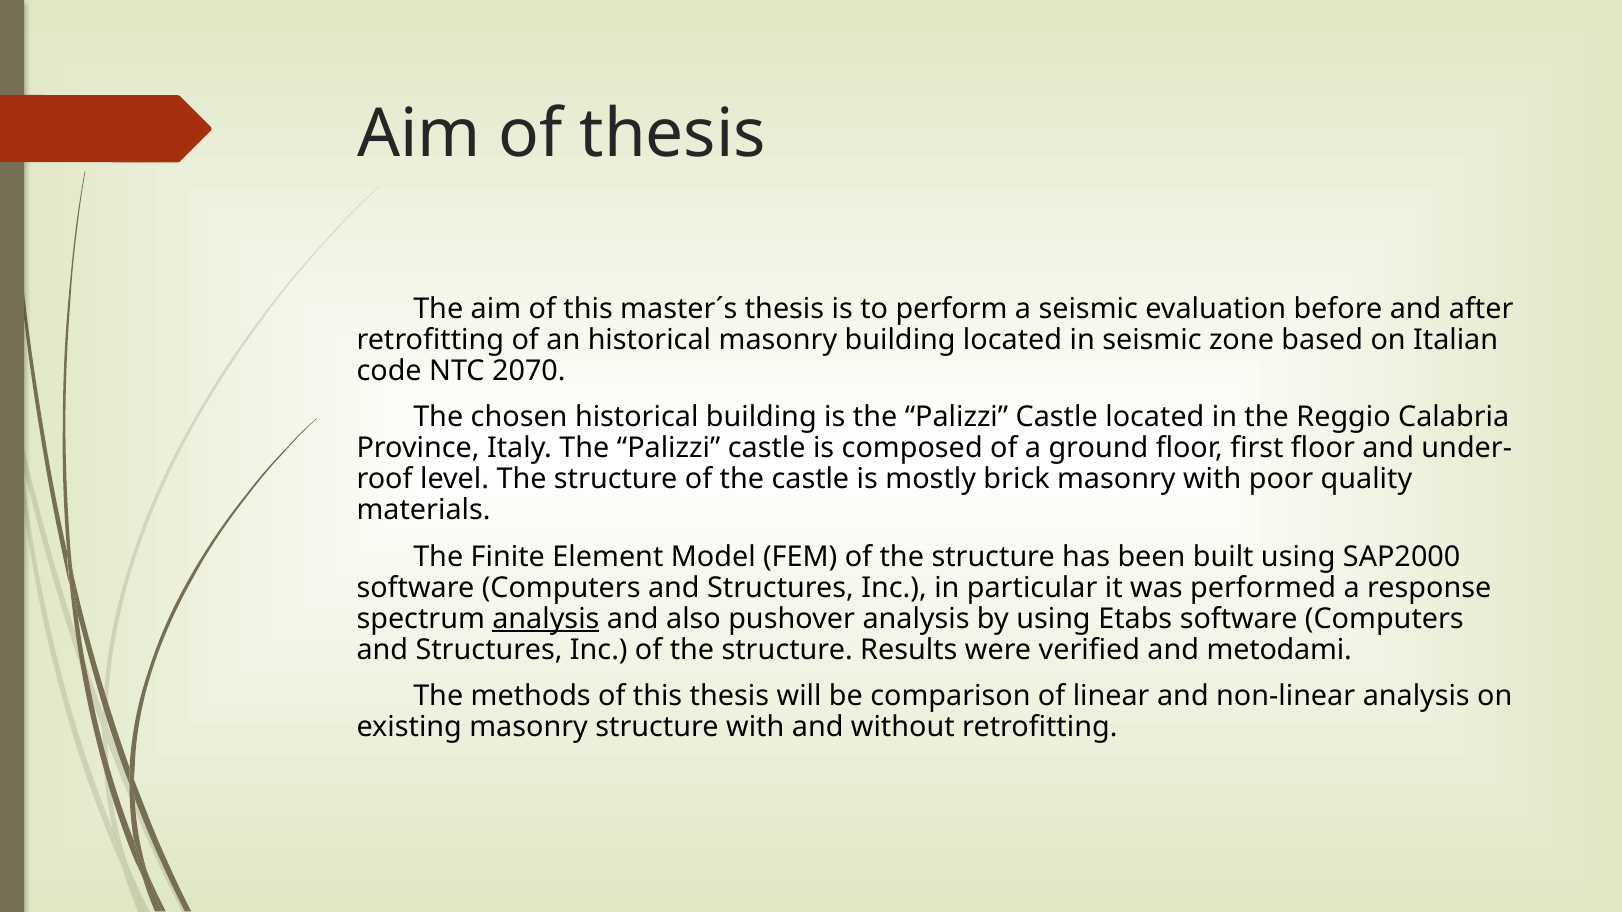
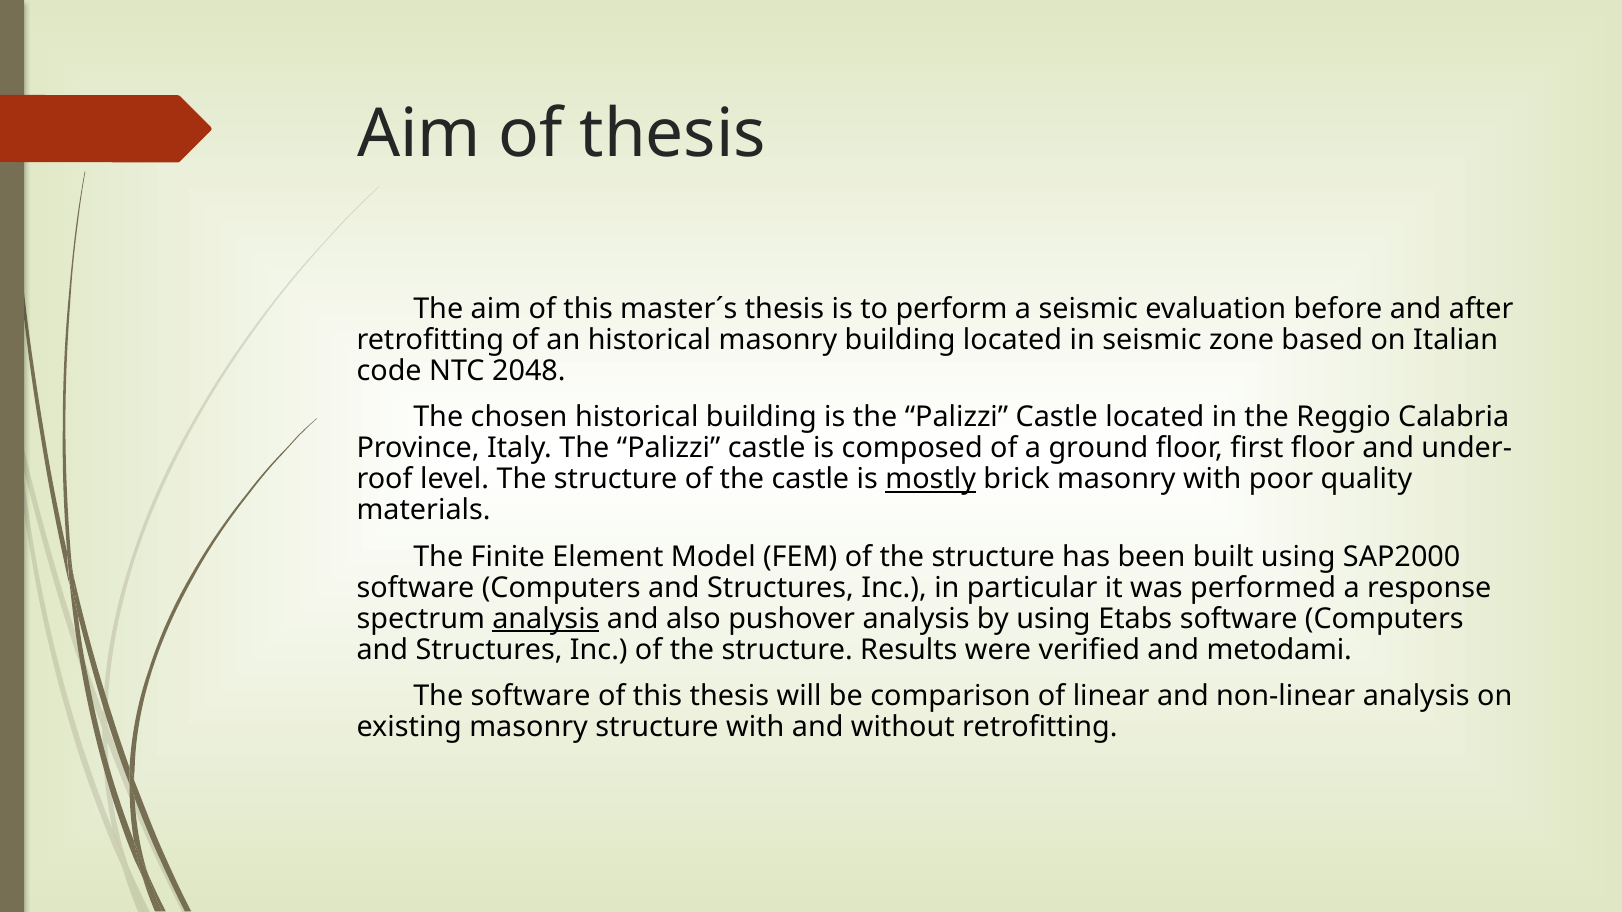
2070: 2070 -> 2048 (529, 371)
mostly underline: none -> present (931, 480)
The methods: methods -> software (531, 696)
